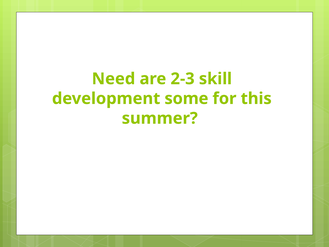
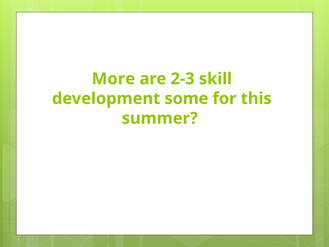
Need: Need -> More (113, 79)
